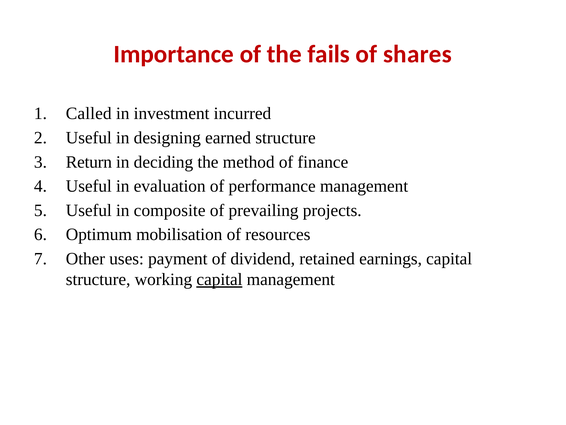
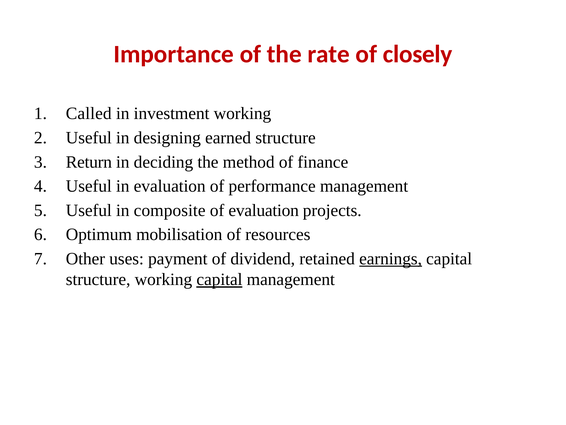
fails: fails -> rate (329, 54)
shares: shares -> closely (418, 54)
investment incurred: incurred -> working (242, 113)
of prevailing: prevailing -> evaluation (264, 210)
earnings underline: none -> present (391, 259)
